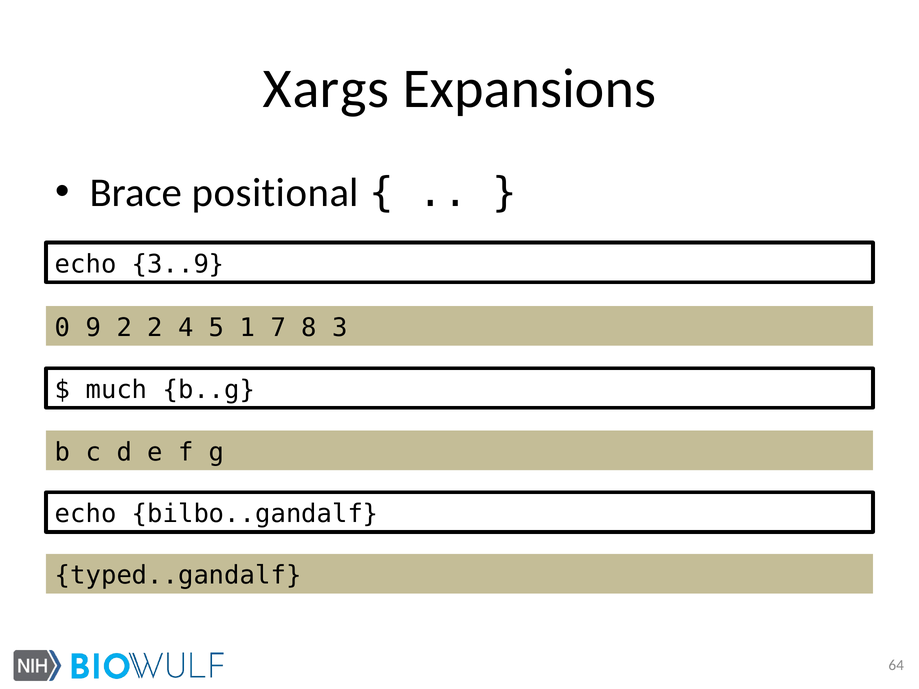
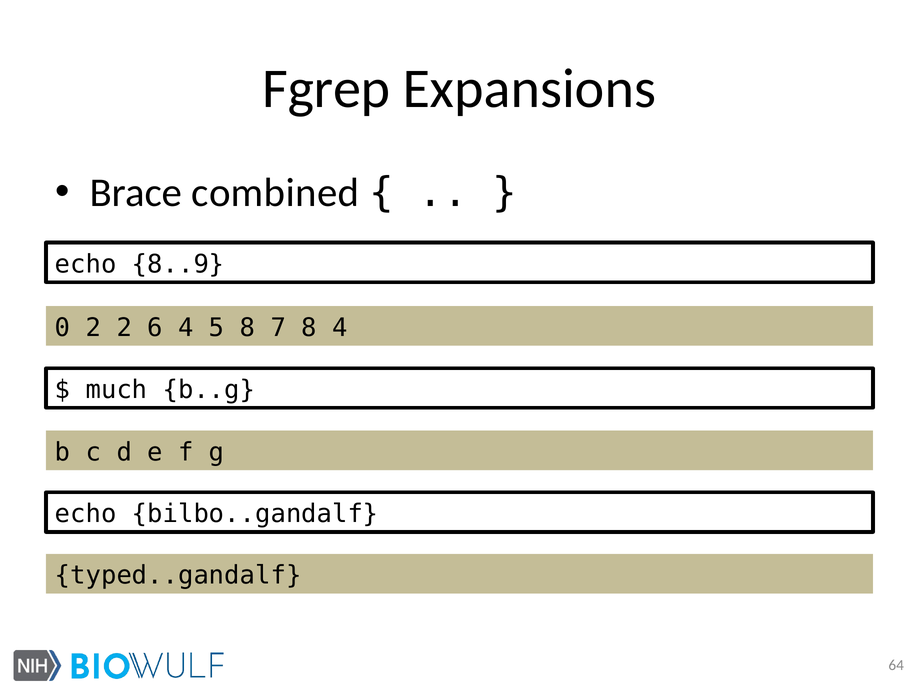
Xargs: Xargs -> Fgrep (326, 89)
positional: positional -> combined (275, 193)
3..9: 3..9 -> 8..9 (178, 264)
0 9: 9 -> 2 (93, 328)
2 2: 2 -> 6 (155, 328)
5 1: 1 -> 8 (247, 328)
8 3: 3 -> 4 (340, 328)
